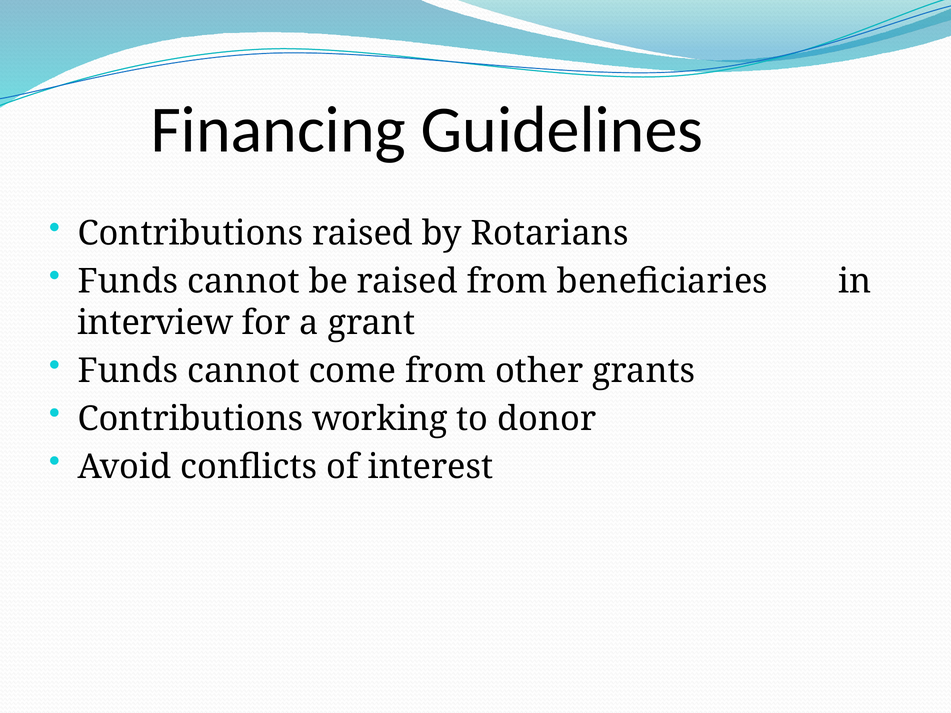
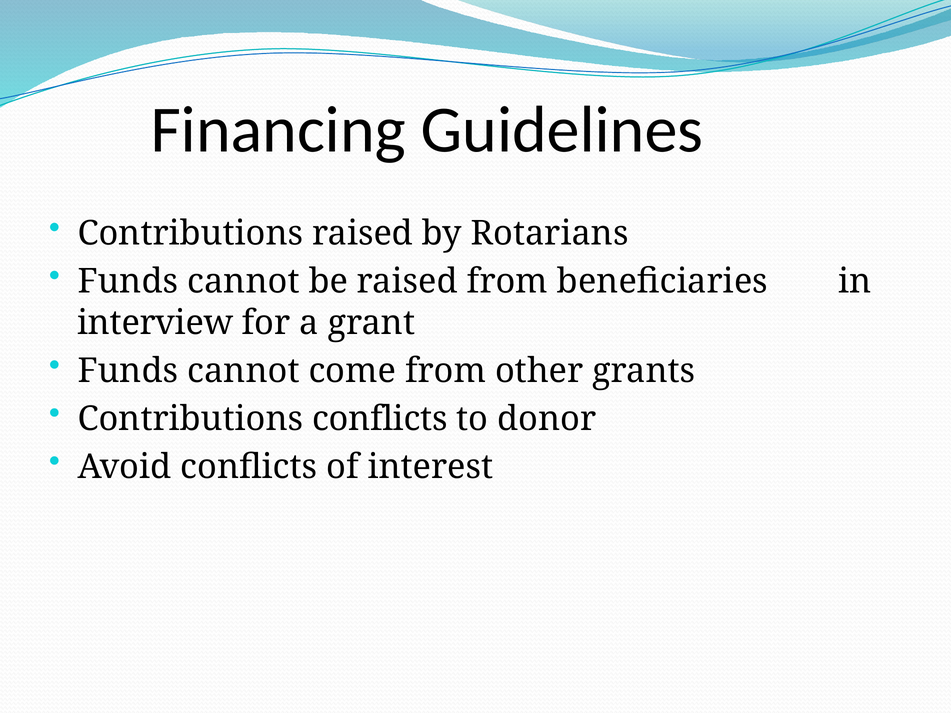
Contributions working: working -> conflicts (380, 419)
